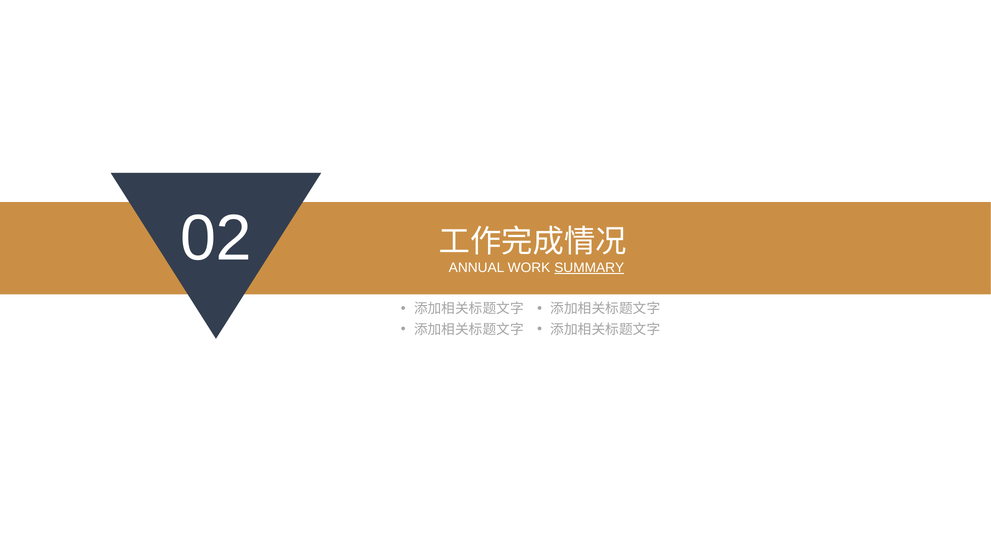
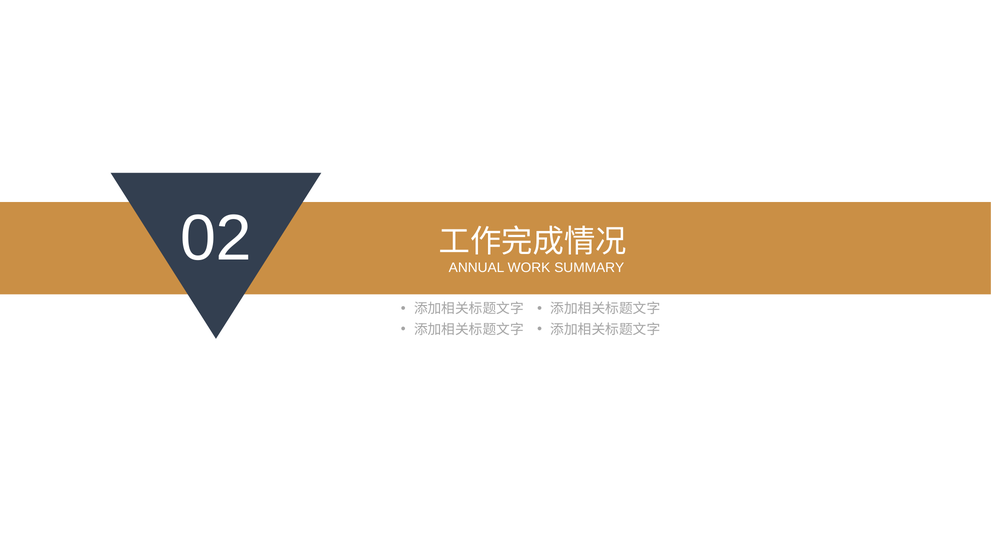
SUMMARY underline: present -> none (589, 267)
